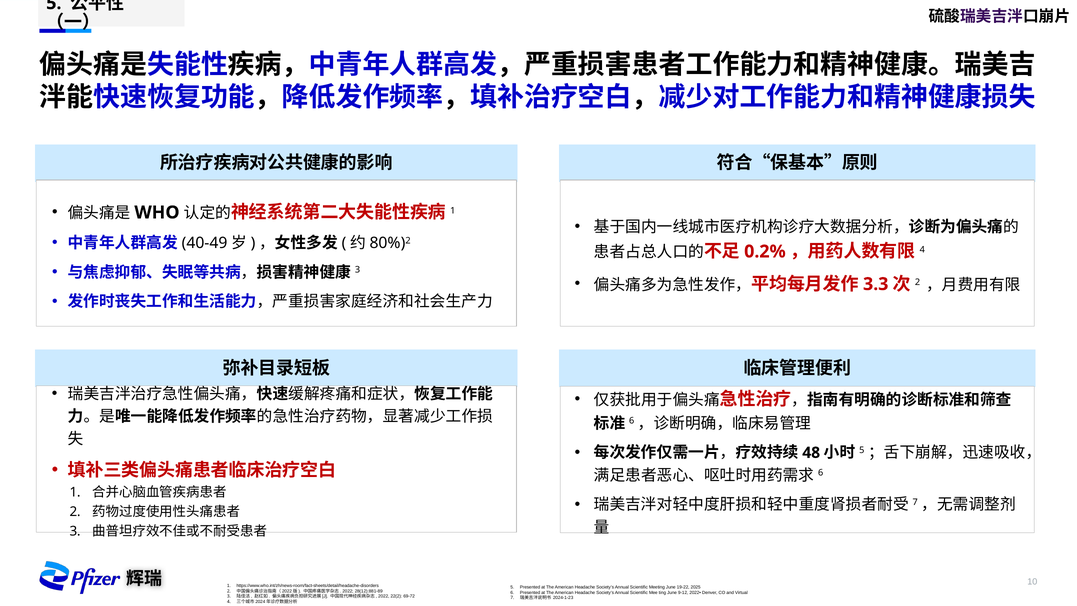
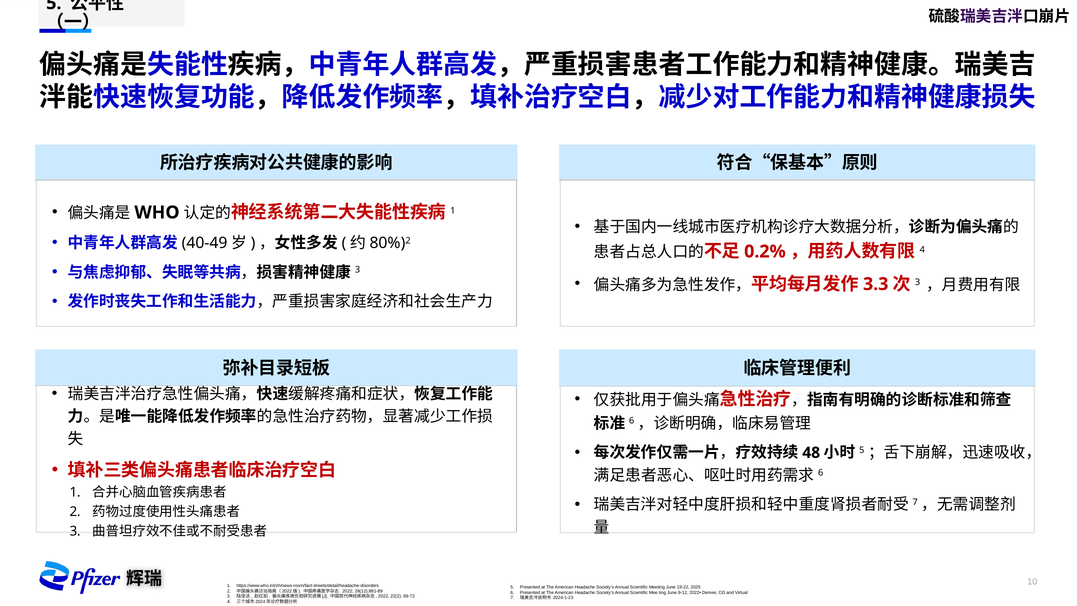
2: 2 -> 3 (918, 282)
